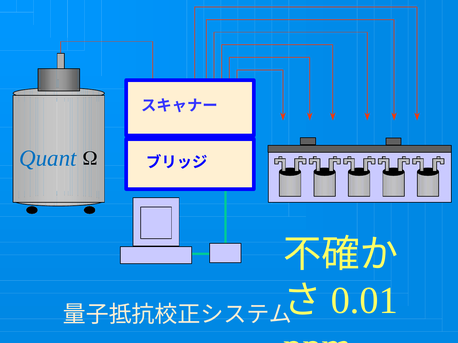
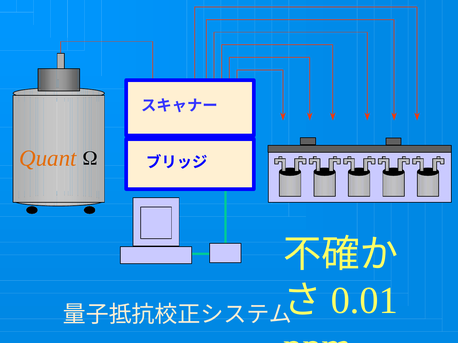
Quant colour: blue -> orange (48, 158)
